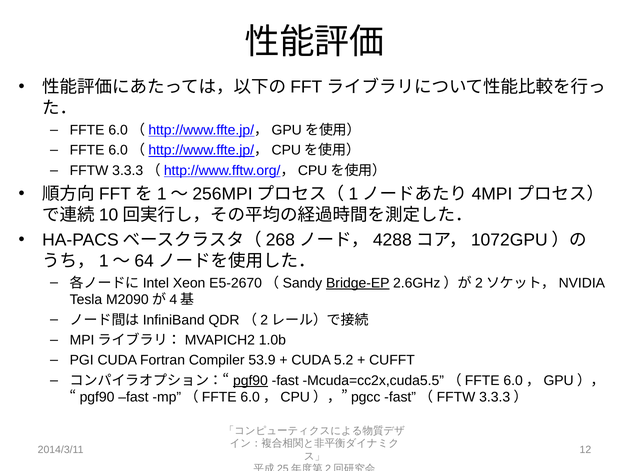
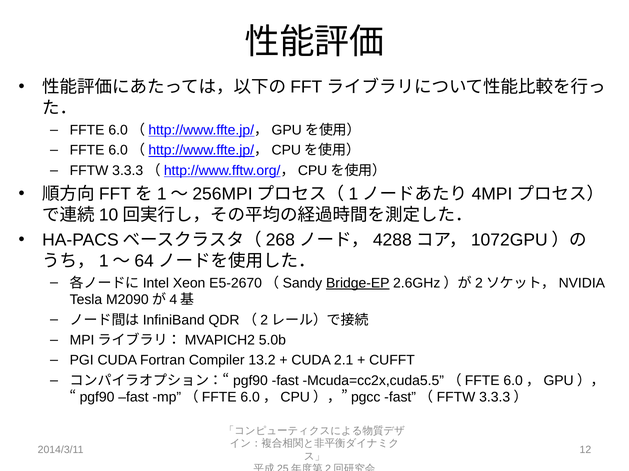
1.0b: 1.0b -> 5.0b (272, 341)
53.9: 53.9 -> 13.2 (262, 361)
5.2: 5.2 -> 2.1 (344, 361)
pgf90 underline: present -> none (250, 381)
